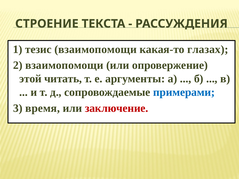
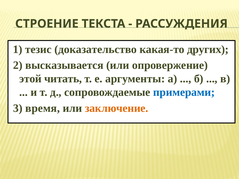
тезис взаимопомощи: взаимопомощи -> доказательство (96, 49)
глазах: глазах -> других (208, 49)
2 взаимопомощи: взаимопомощи -> высказывается (64, 65)
заключение colour: red -> orange (117, 108)
